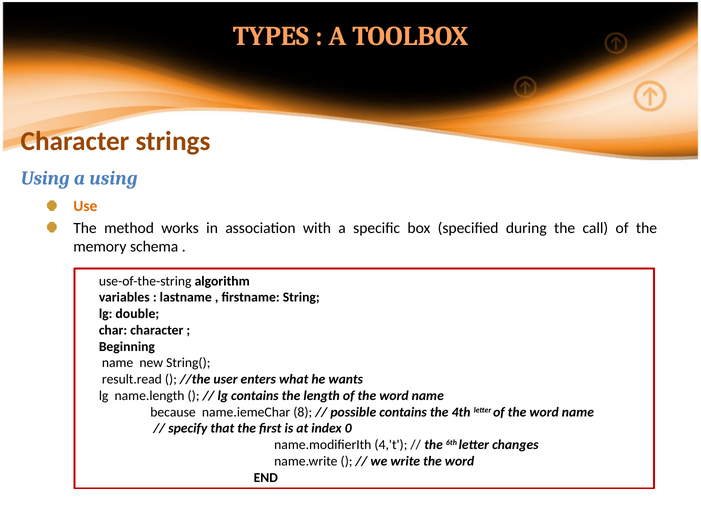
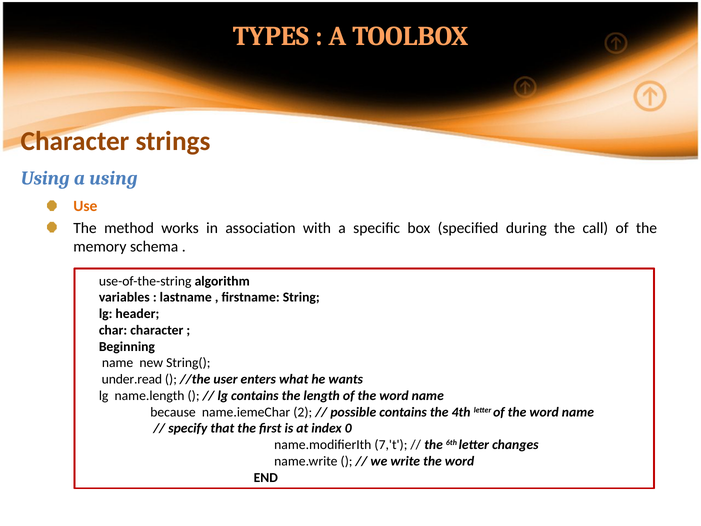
double: double -> header (137, 314)
result.read: result.read -> under.read (132, 379)
8: 8 -> 2 (303, 412)
4,'t: 4,'t -> 7,'t (391, 445)
